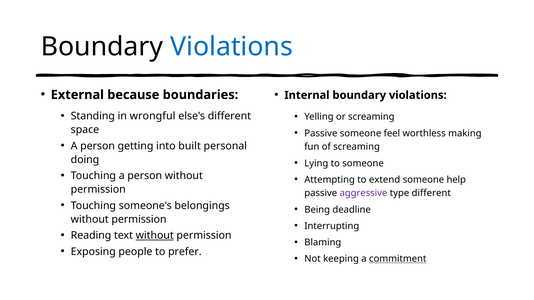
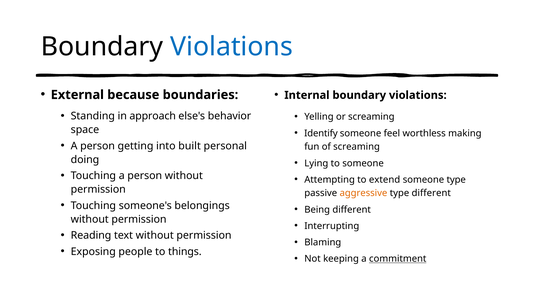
wrongful: wrongful -> approach (153, 116)
else's different: different -> behavior (229, 116)
Passive: Passive -> Identify (321, 133)
someone help: help -> type (456, 180)
aggressive colour: purple -> orange (363, 193)
Being deadline: deadline -> different (352, 210)
without underline: present -> none (155, 236)
prefer: prefer -> things (185, 252)
